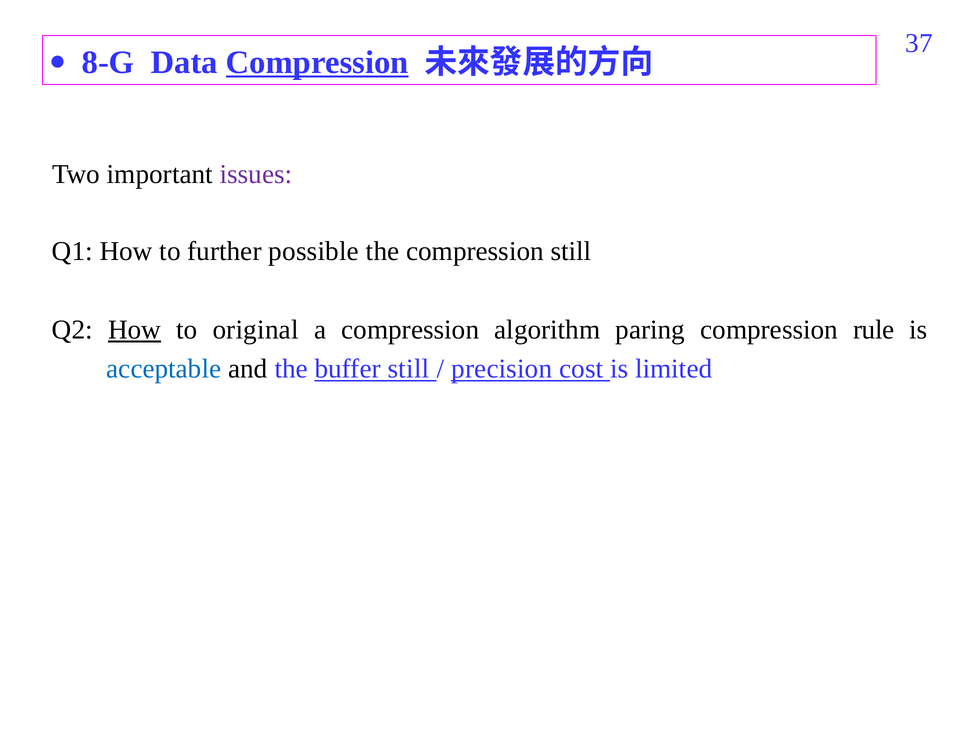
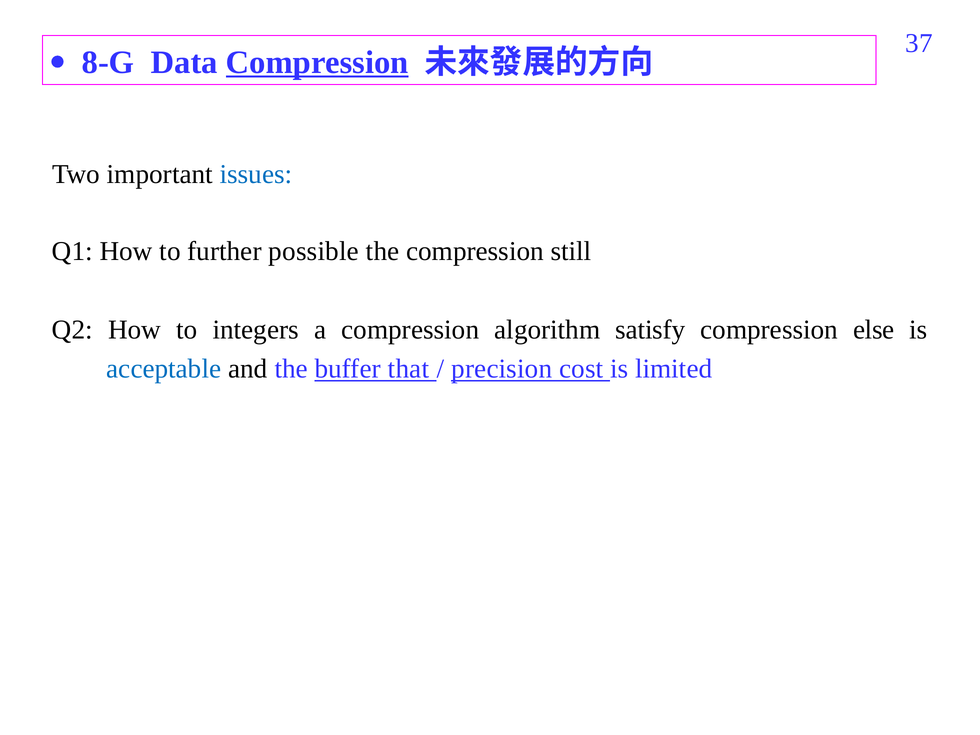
issues colour: purple -> blue (256, 175)
How underline: present -> none (135, 330)
original: original -> integers (256, 330)
paring: paring -> satisfy (650, 330)
rule: rule -> else (874, 330)
buffer still: still -> that (408, 369)
